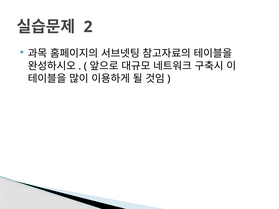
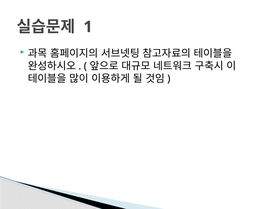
2: 2 -> 1 (88, 27)
